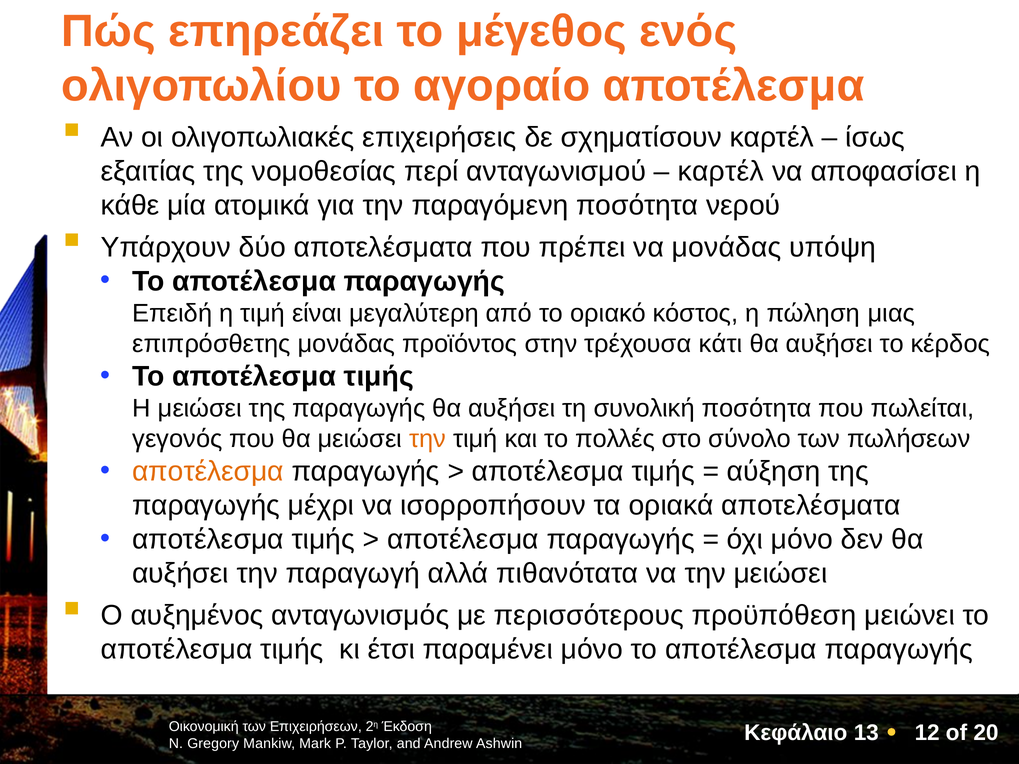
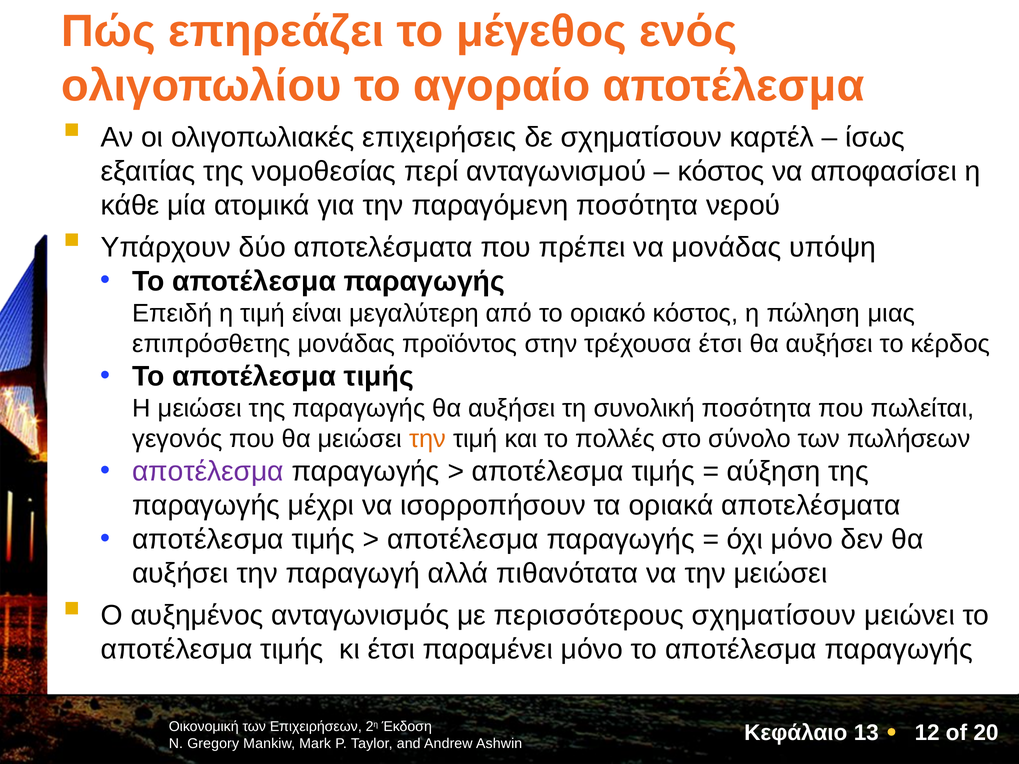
καρτέλ: καρτέλ -> κόστος (721, 171)
τρέχουσα κάτι: κάτι -> έτσι (721, 344)
αποτέλεσμα colour: orange -> purple (208, 472)
περισσότερους προϋπόθεση: προϋπόθεση -> σχηματίσουν (774, 616)
